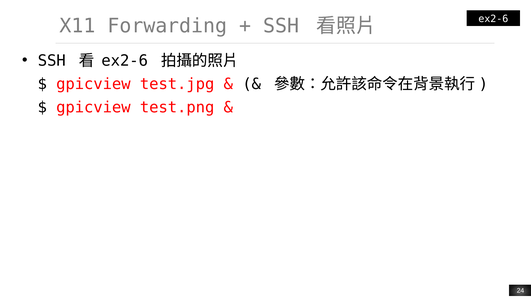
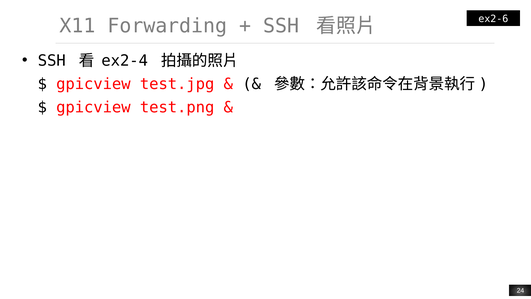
ex2-6: ex2-6 -> ex2-4 (125, 61)
